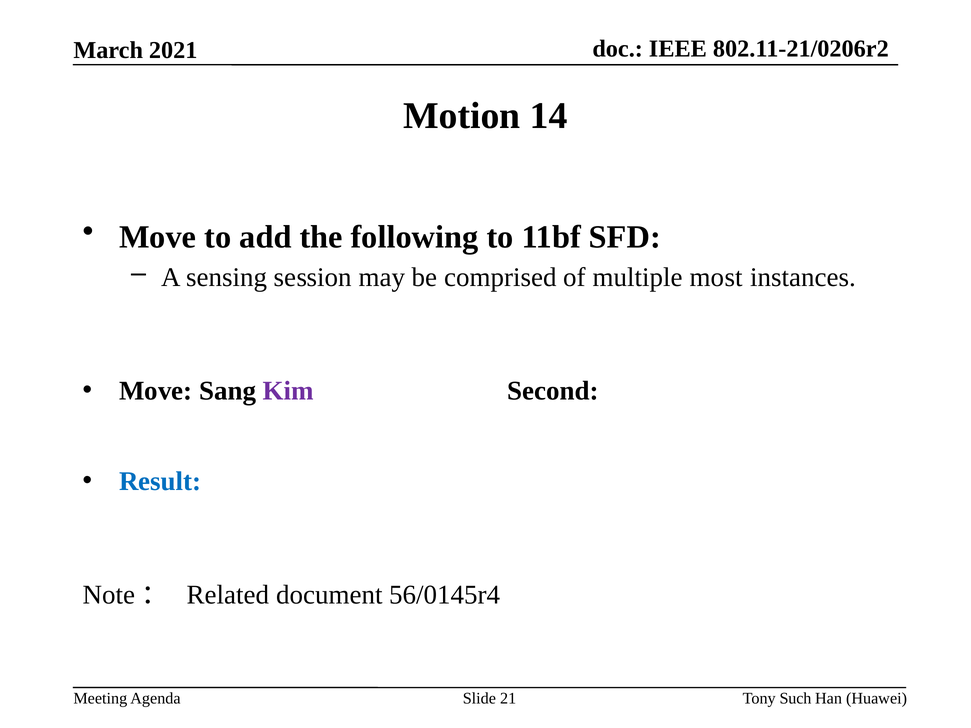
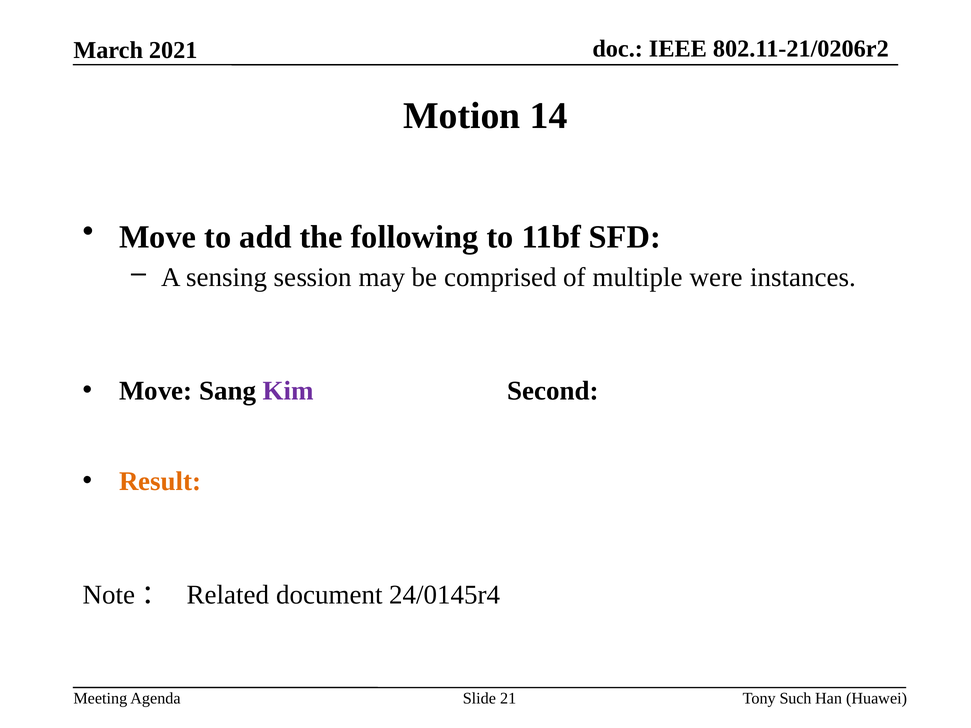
most: most -> were (716, 278)
Result colour: blue -> orange (160, 482)
56/0145r4: 56/0145r4 -> 24/0145r4 (445, 595)
